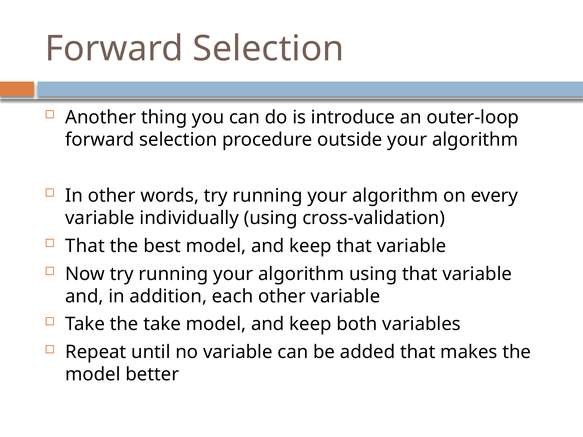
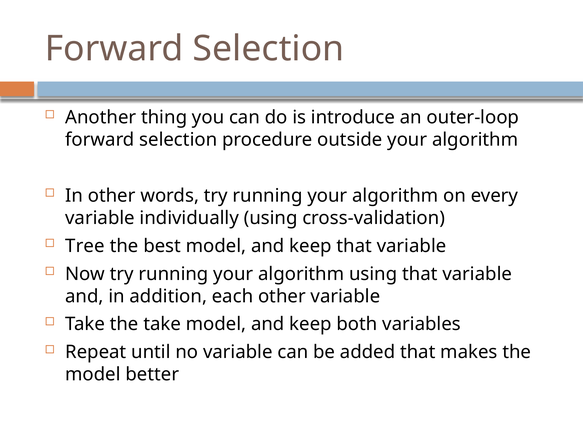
That: That -> Tree (85, 246)
